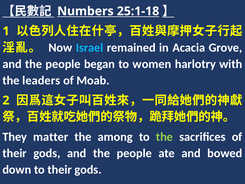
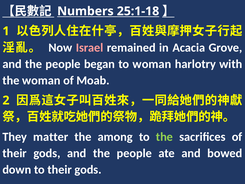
Israel colour: light blue -> pink (90, 48)
to women: women -> woman (152, 64)
the leaders: leaders -> woman (41, 80)
